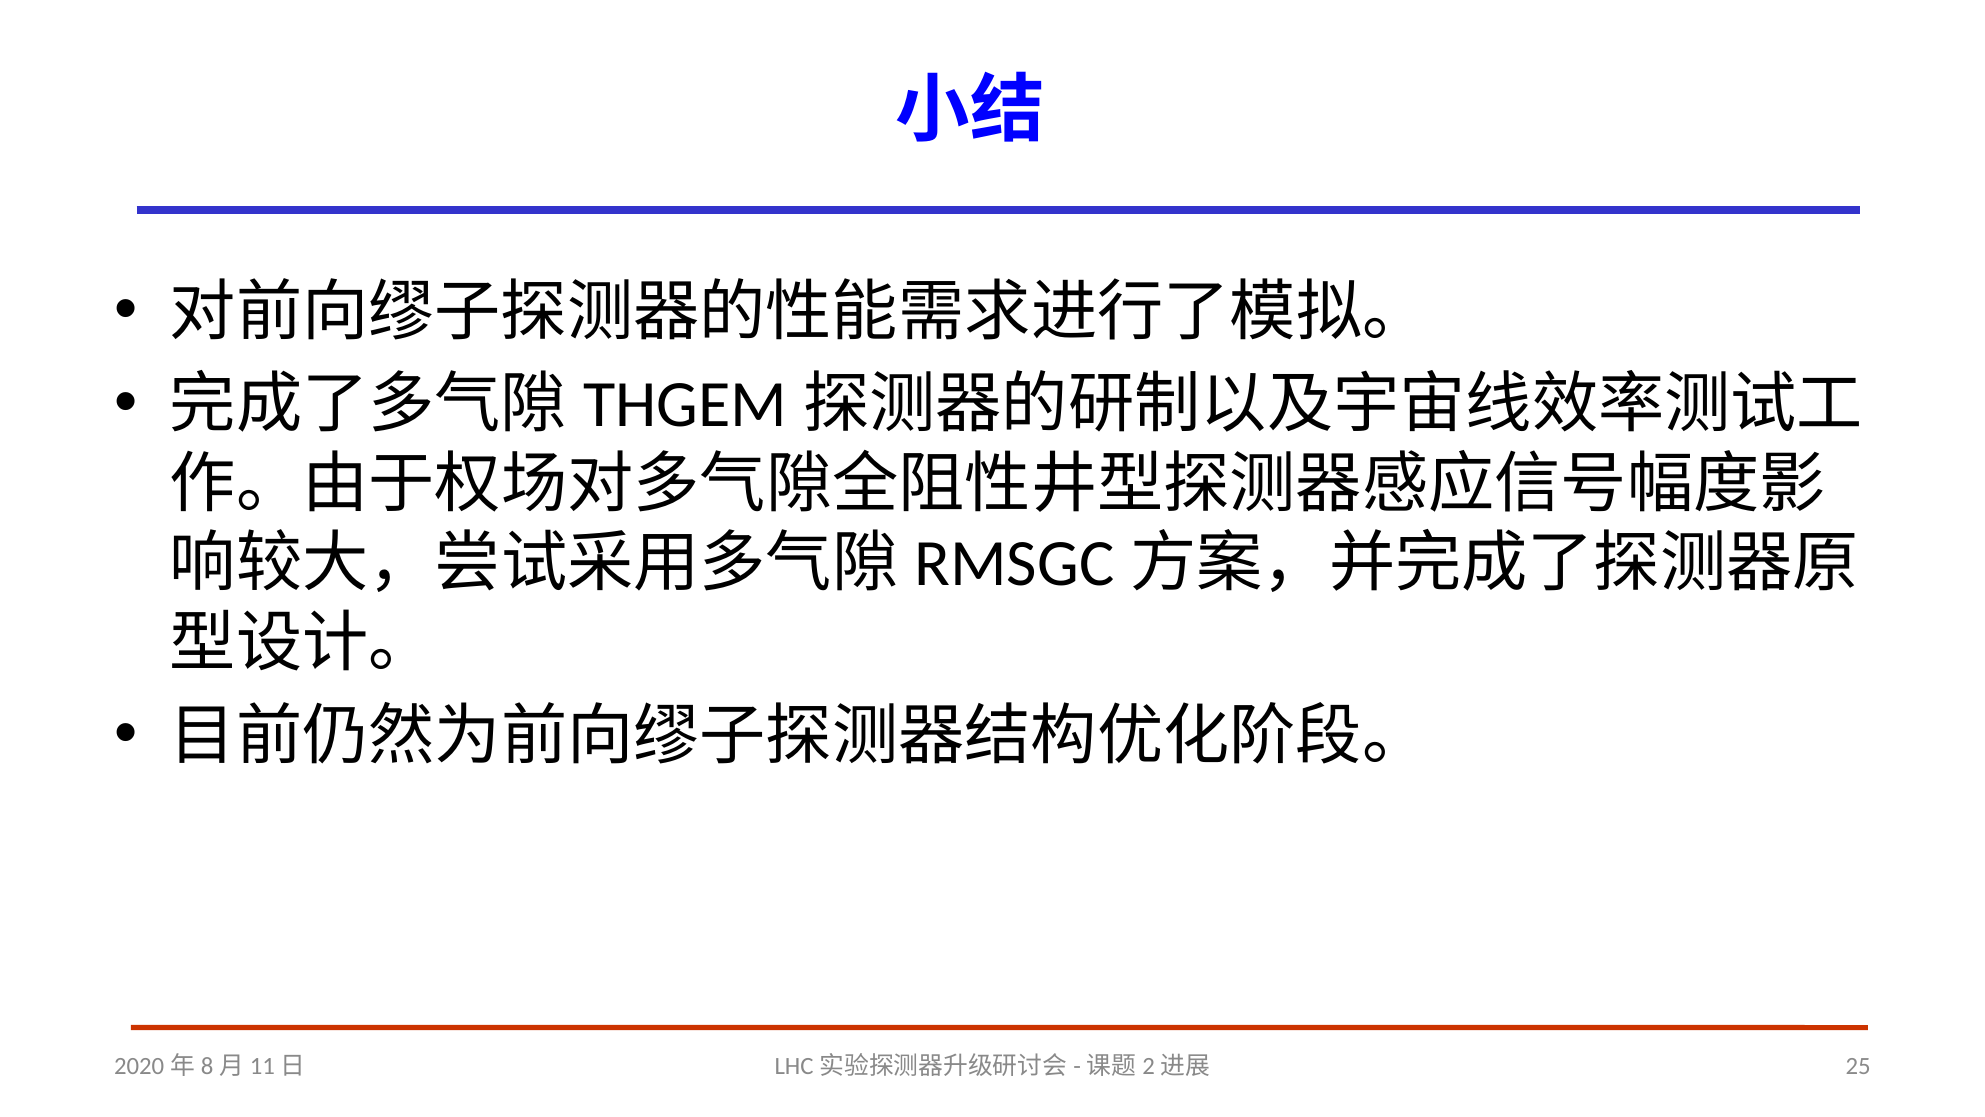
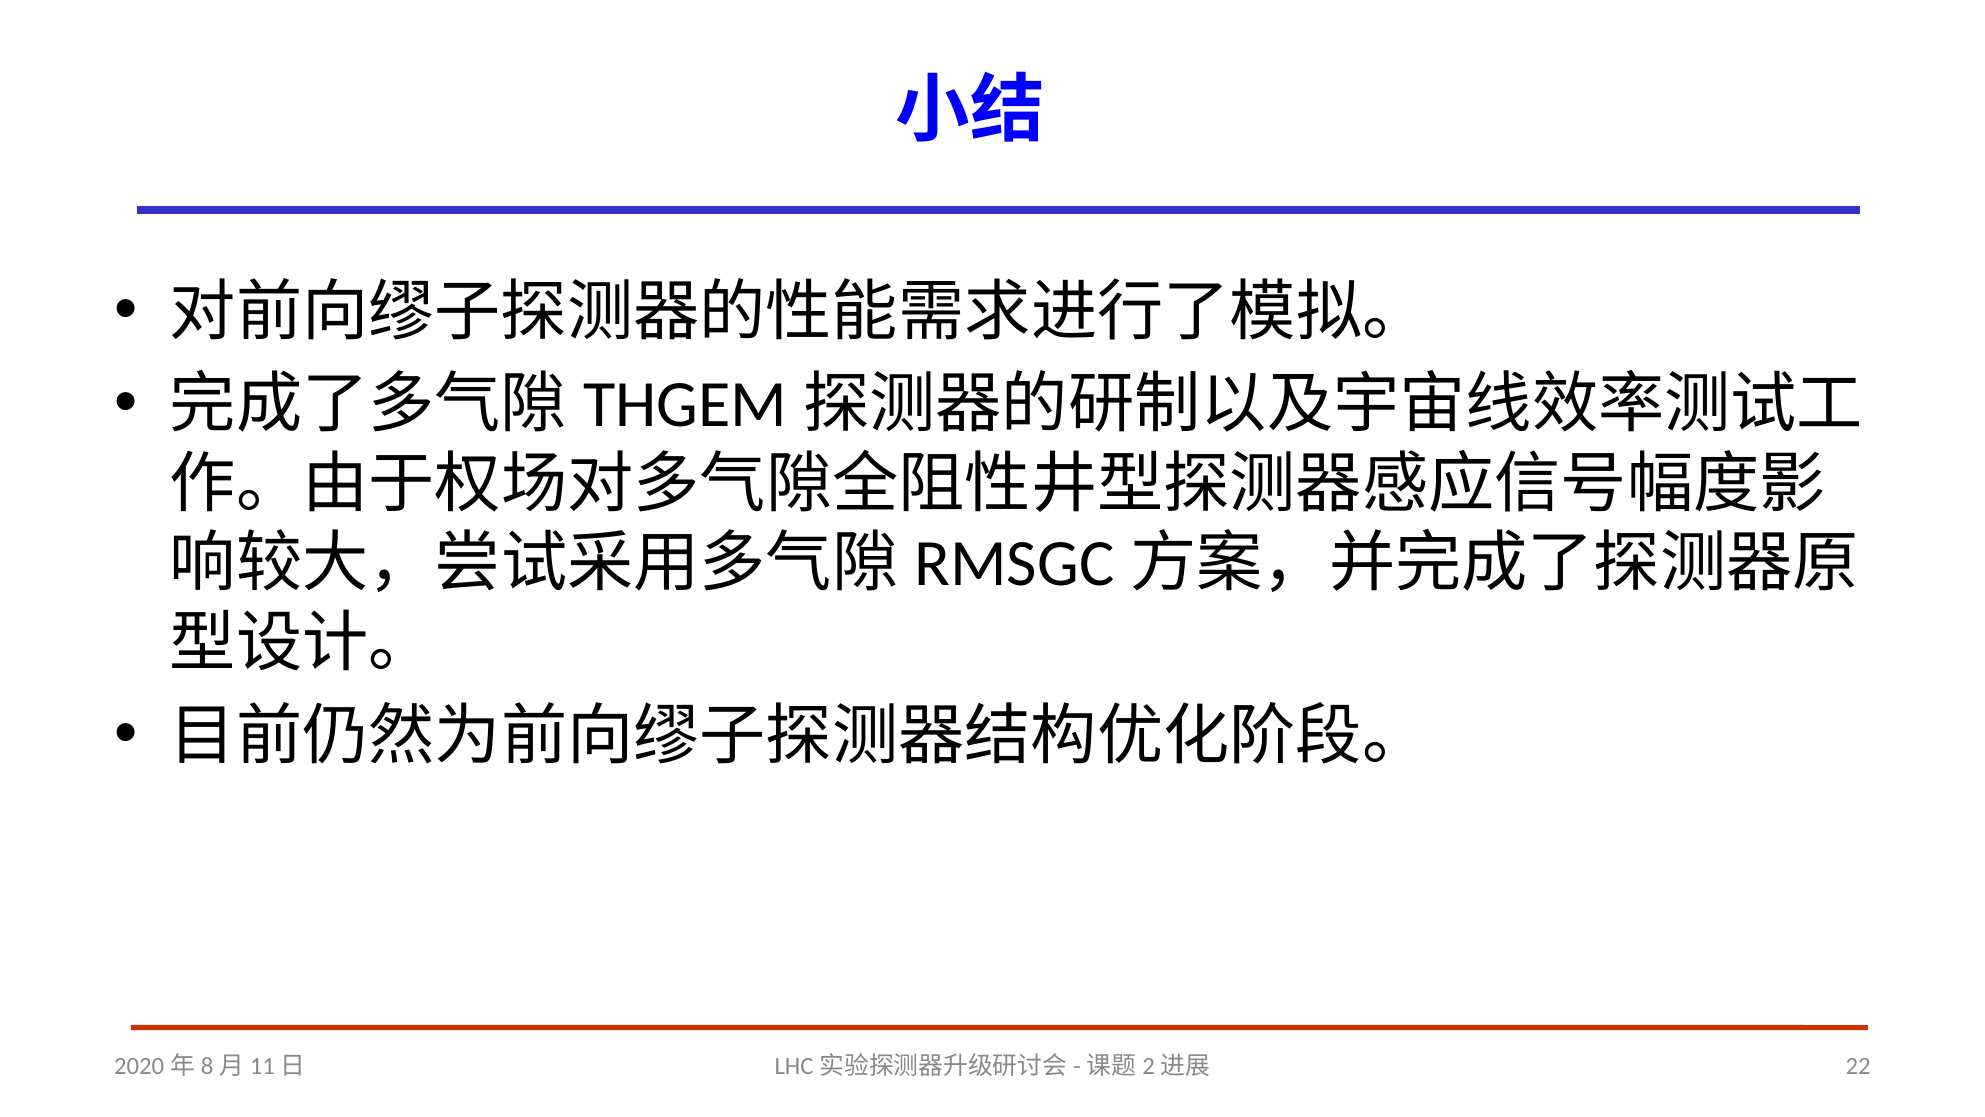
25: 25 -> 22 (1858, 1066)
